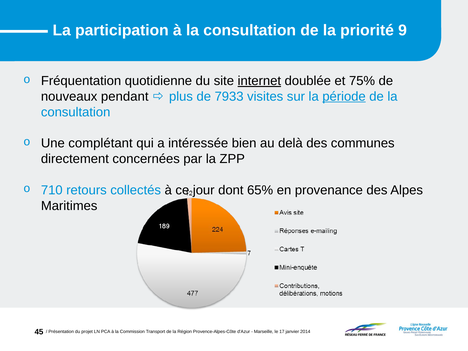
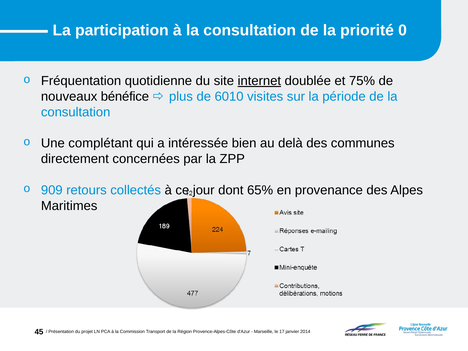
9: 9 -> 0 (403, 30)
pendant: pendant -> bénéfice (125, 96)
7933: 7933 -> 6010 (229, 96)
période underline: present -> none (344, 96)
710: 710 -> 909 (52, 190)
